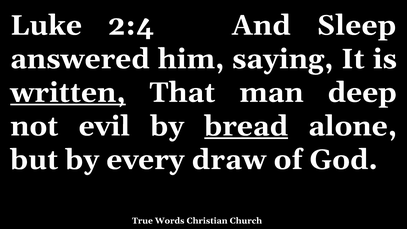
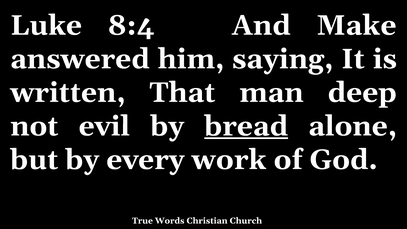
2:4: 2:4 -> 8:4 (131, 25)
Sleep: Sleep -> Make (357, 25)
written underline: present -> none (68, 93)
draw: draw -> work (229, 160)
